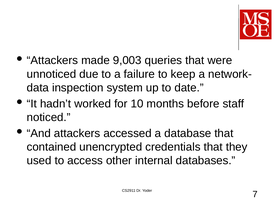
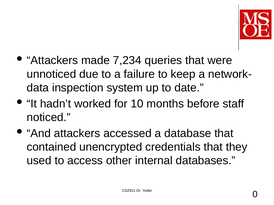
9,003: 9,003 -> 7,234 (127, 61)
7: 7 -> 0 (255, 195)
